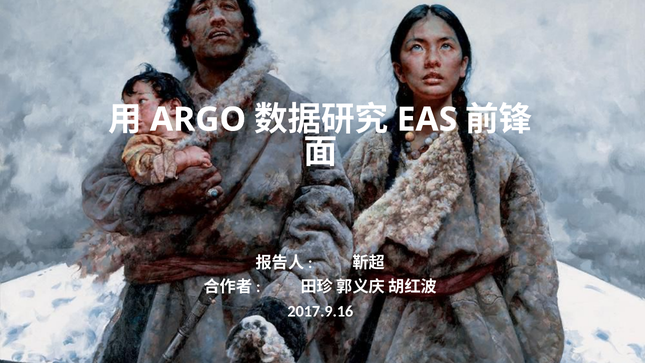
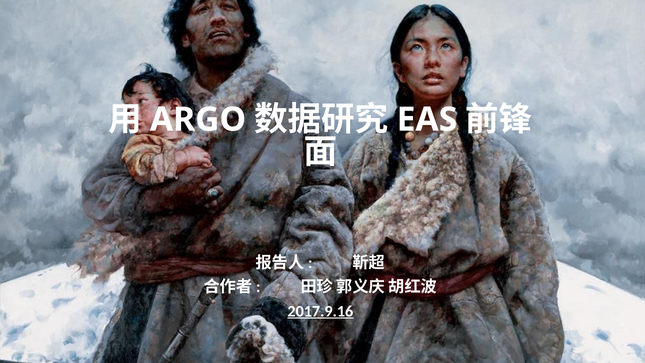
2017.9.16 underline: none -> present (320, 311)
